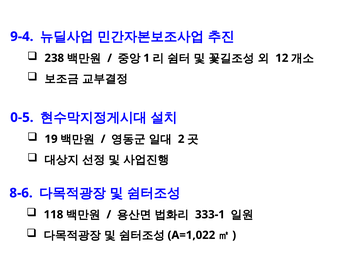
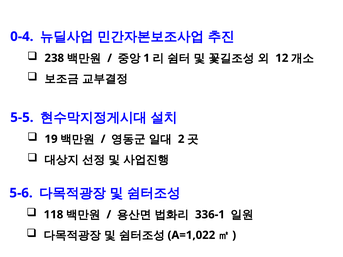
9-4: 9-4 -> 0-4 (22, 37)
0-5: 0-5 -> 5-5 (22, 118)
8-6: 8-6 -> 5-6 (21, 193)
333-1: 333-1 -> 336-1 (210, 215)
